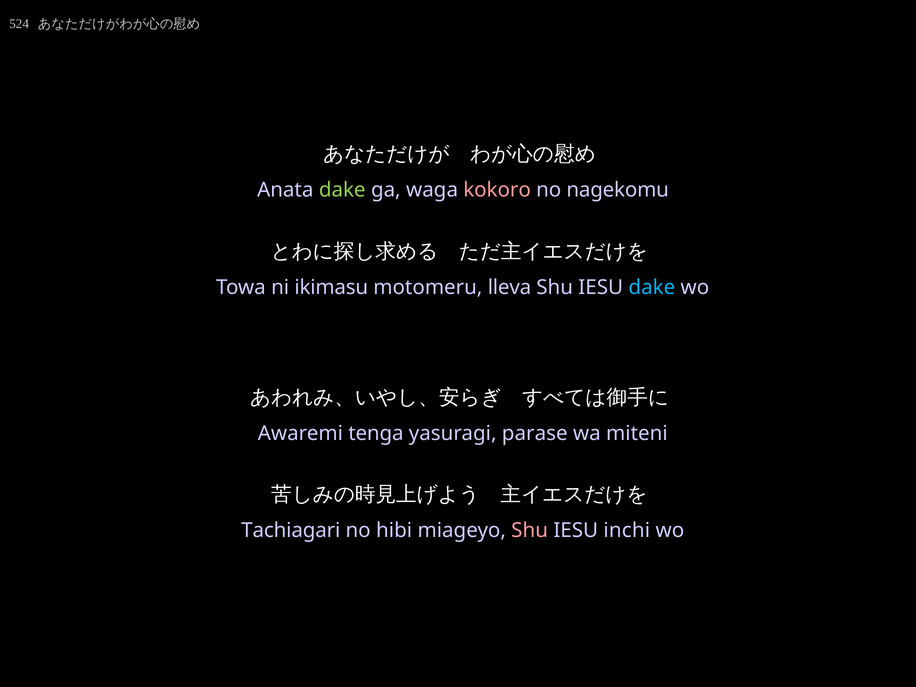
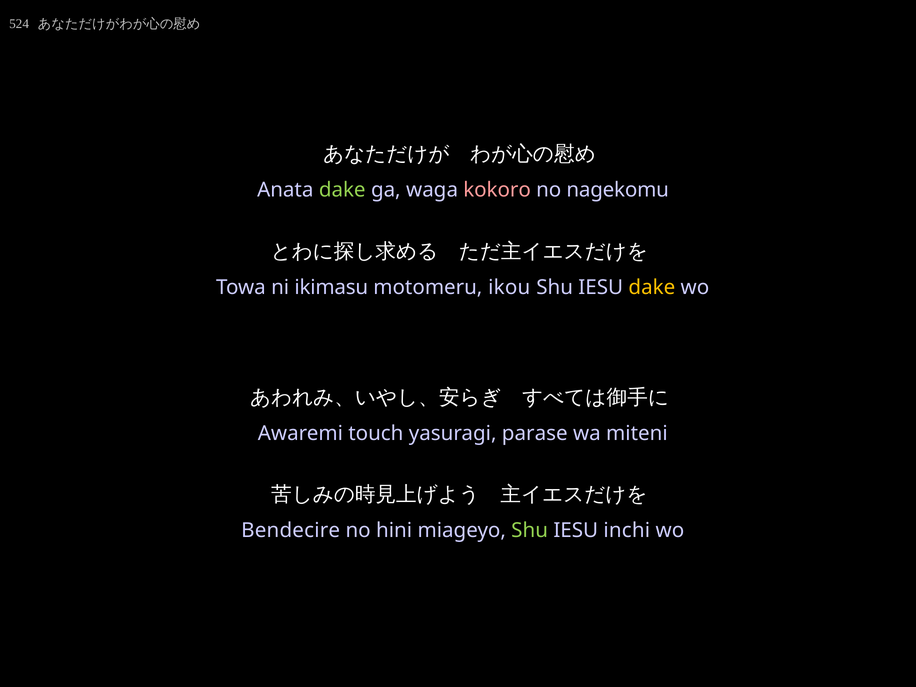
lleva: lleva -> ikou (509, 287)
dake colour: light blue -> yellow (652, 287)
tenga: tenga -> touch (376, 433)
Tachiagari: Tachiagari -> Bendecire (291, 531)
hibi: hibi -> hini (394, 531)
Shu colour: pink -> light green (530, 531)
